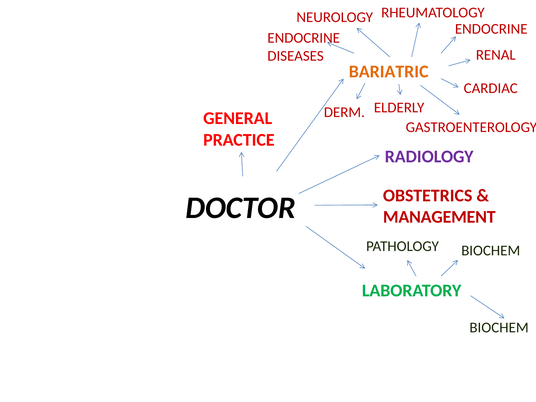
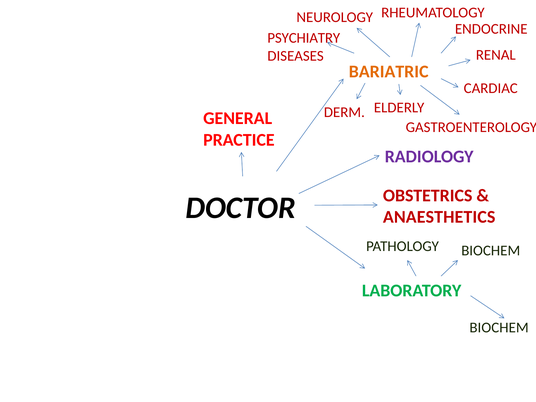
ENDOCRINE: ENDOCRINE -> PSYCHIATRY (304, 38)
MANAGEMENT: MANAGEMENT -> ANAESTHETICS (439, 217)
